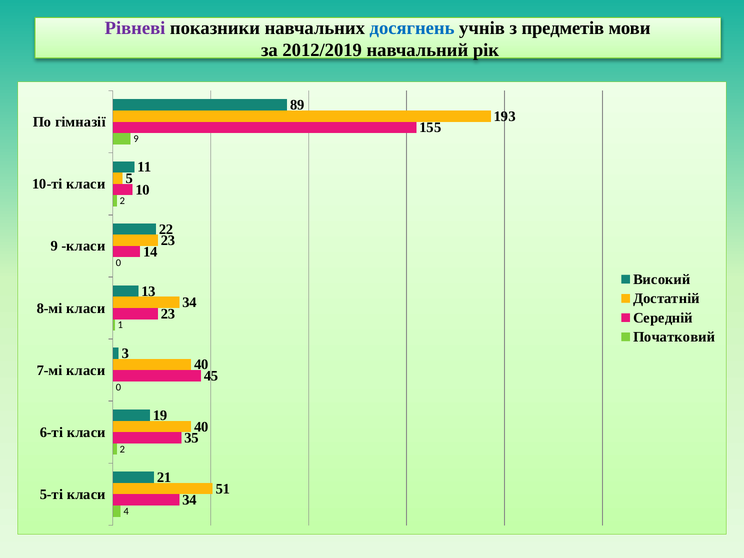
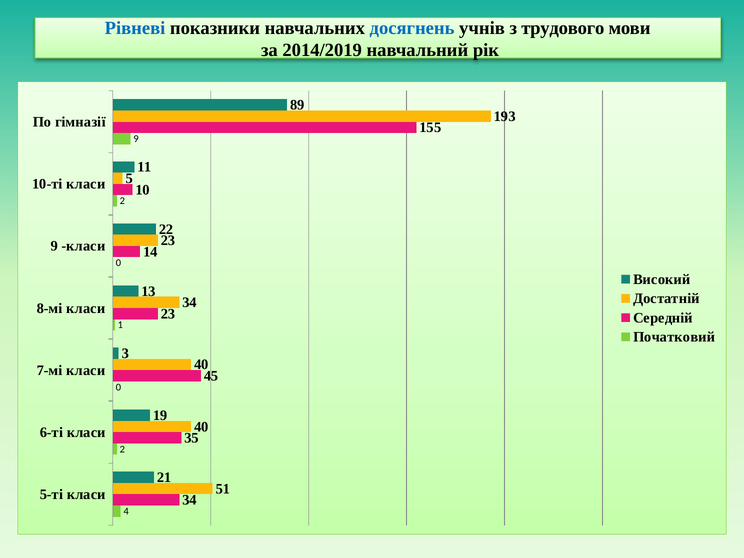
Рівневі colour: purple -> blue (135, 28)
предметів: предметів -> трудового (563, 28)
2012/2019: 2012/2019 -> 2014/2019 (322, 50)
